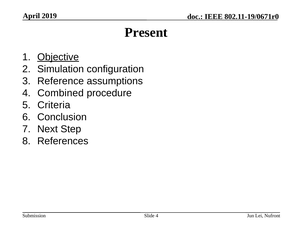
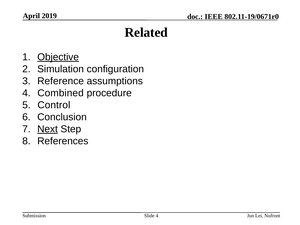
Present: Present -> Related (146, 32)
Criteria: Criteria -> Control (54, 105)
Next underline: none -> present (48, 129)
